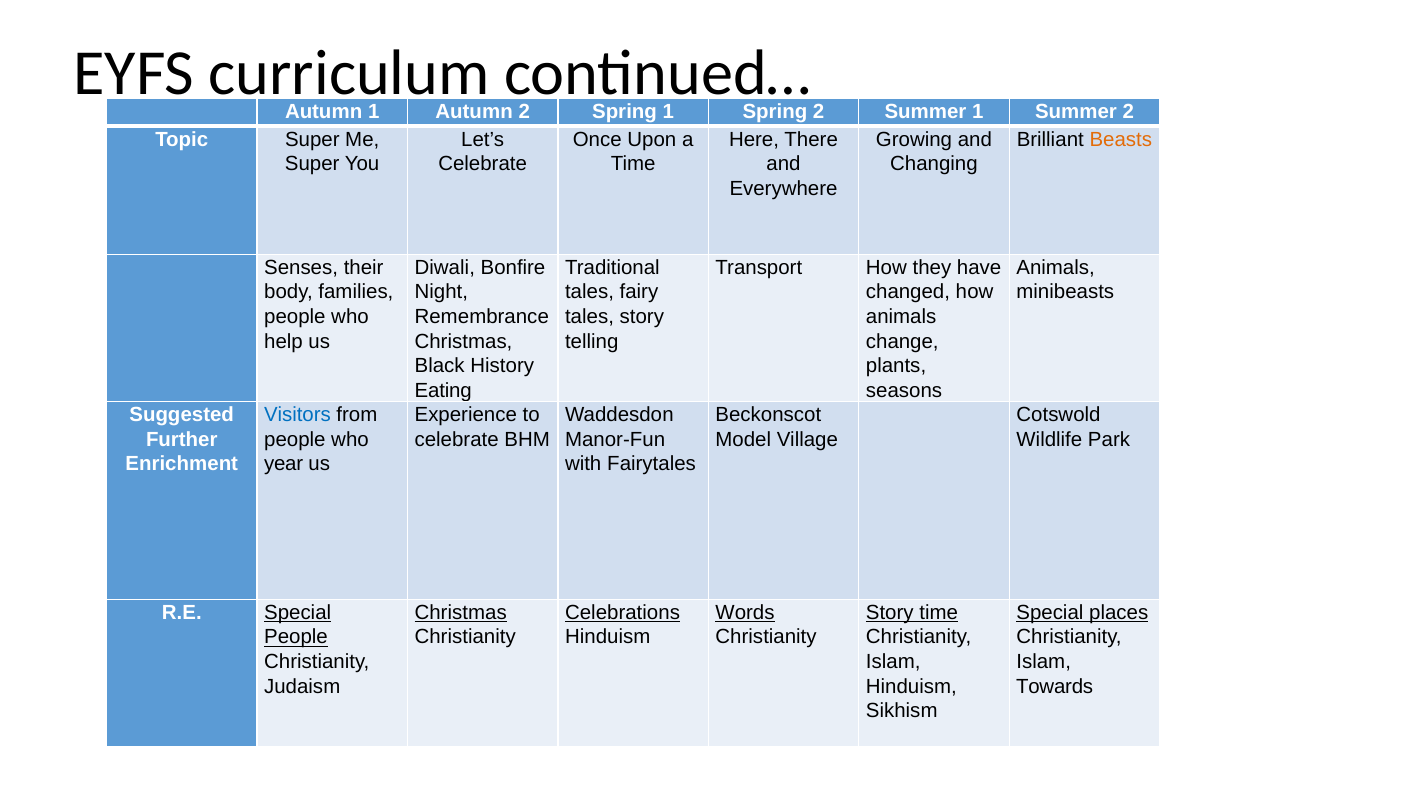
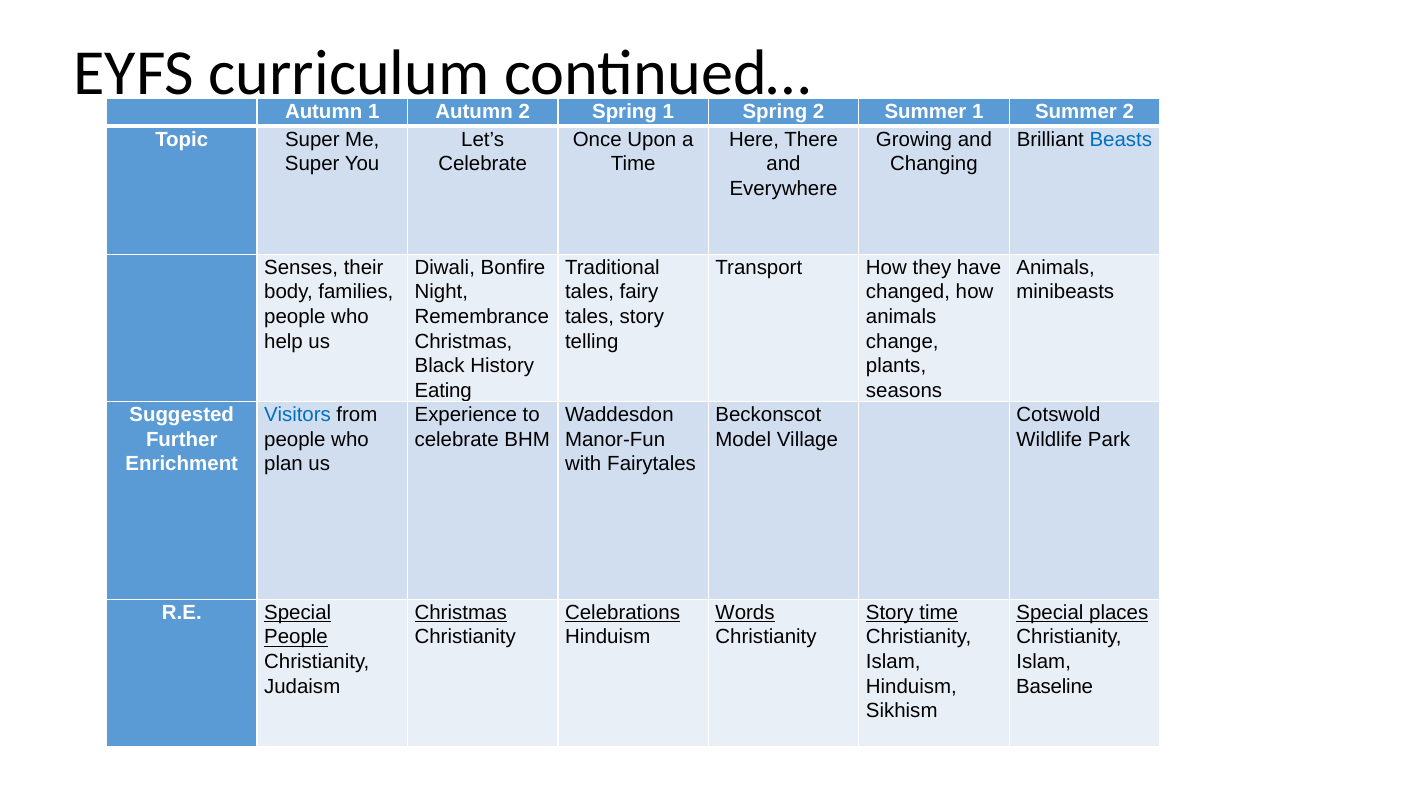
Beasts colour: orange -> blue (1121, 139)
year: year -> plan (283, 464)
Towards: Towards -> Baseline (1055, 686)
